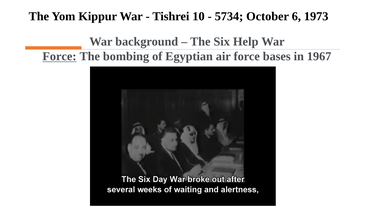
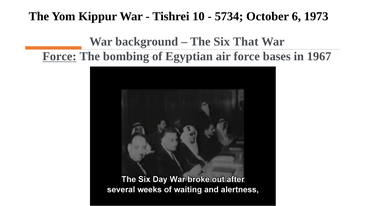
Help: Help -> That (246, 42)
